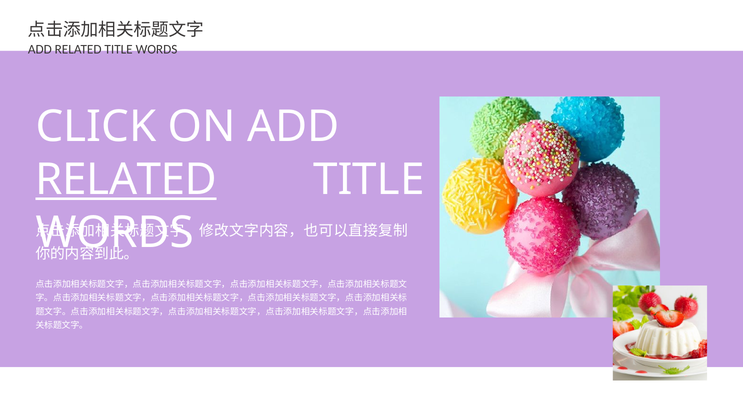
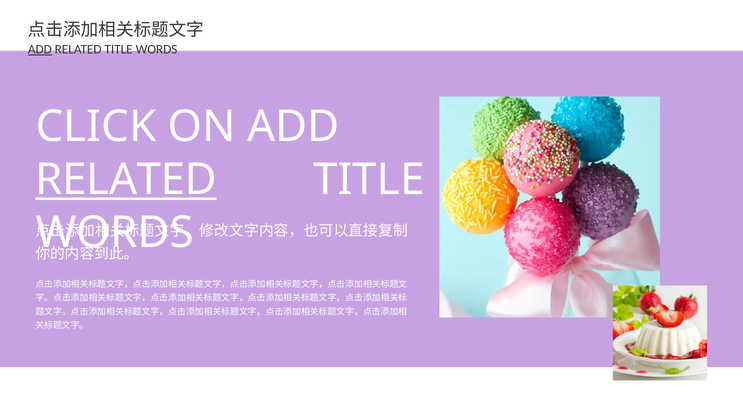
ADD underline: none -> present (40, 49)
